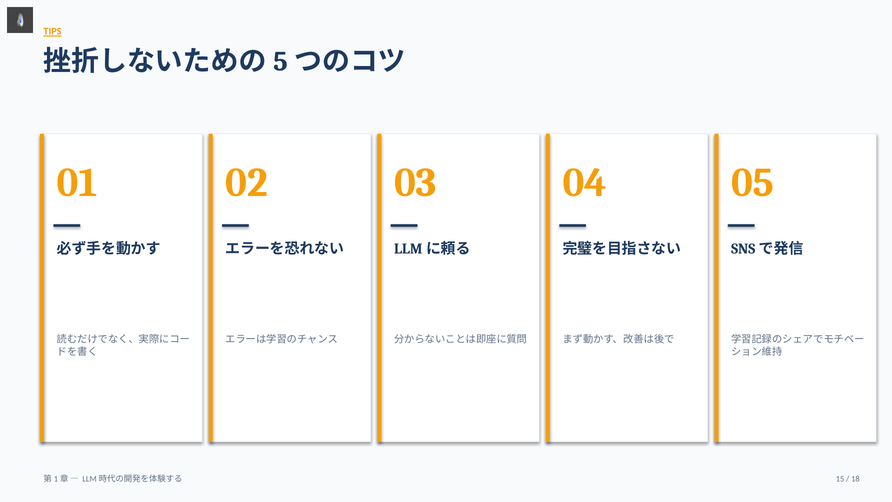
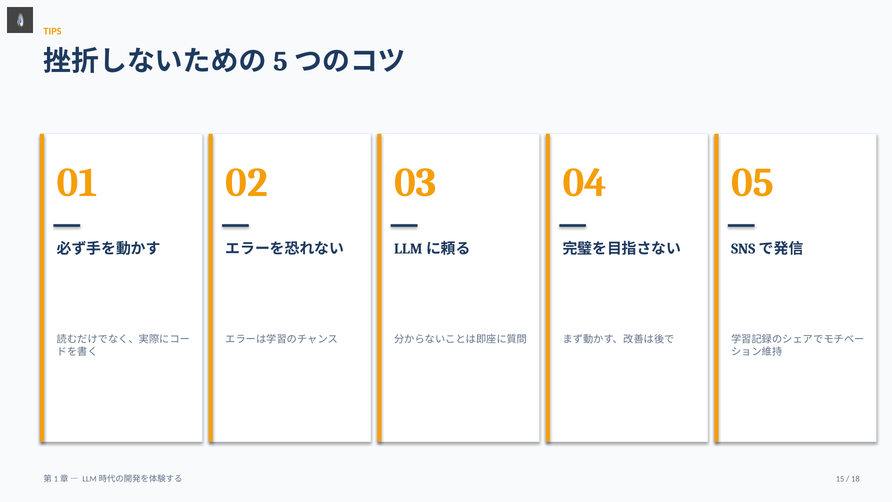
TIPS underline: present -> none (52, 32)
